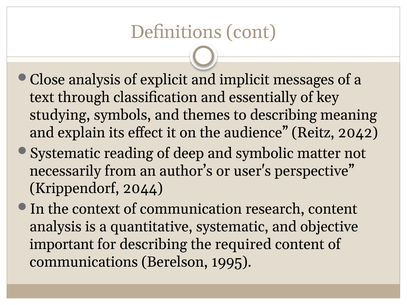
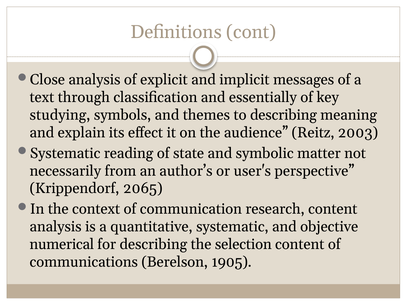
2042: 2042 -> 2003 (358, 133)
deep: deep -> state (189, 153)
2044: 2044 -> 2065 (143, 189)
important: important -> numerical (62, 245)
required: required -> selection (243, 245)
1995: 1995 -> 1905 (232, 262)
